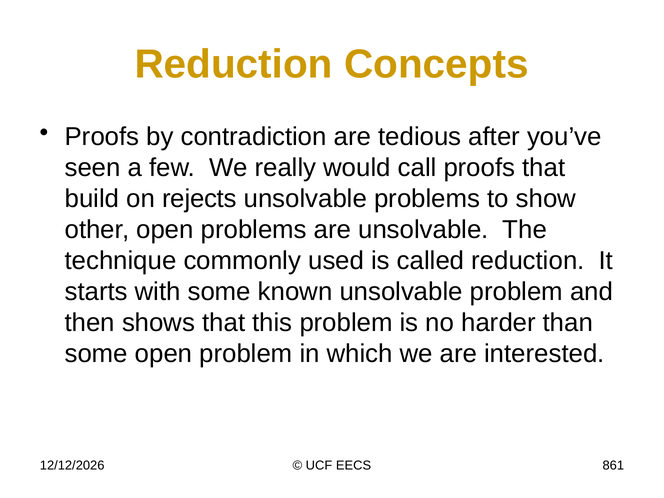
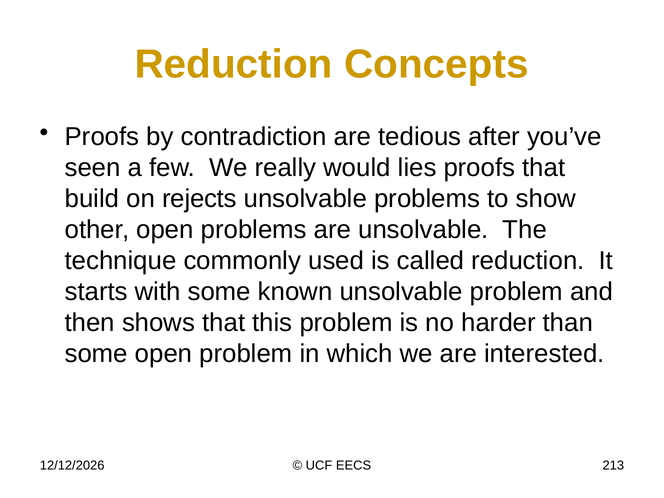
call: call -> lies (417, 168)
861: 861 -> 213 (613, 465)
